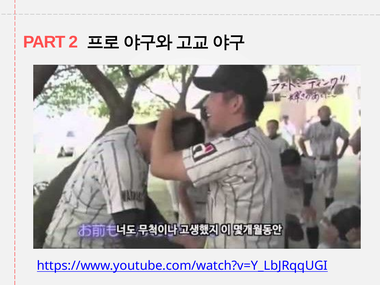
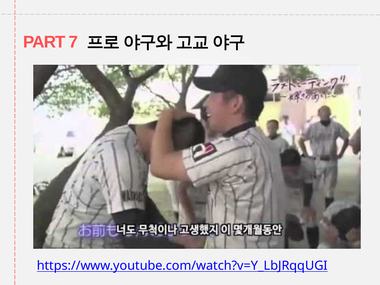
2: 2 -> 7 (73, 42)
